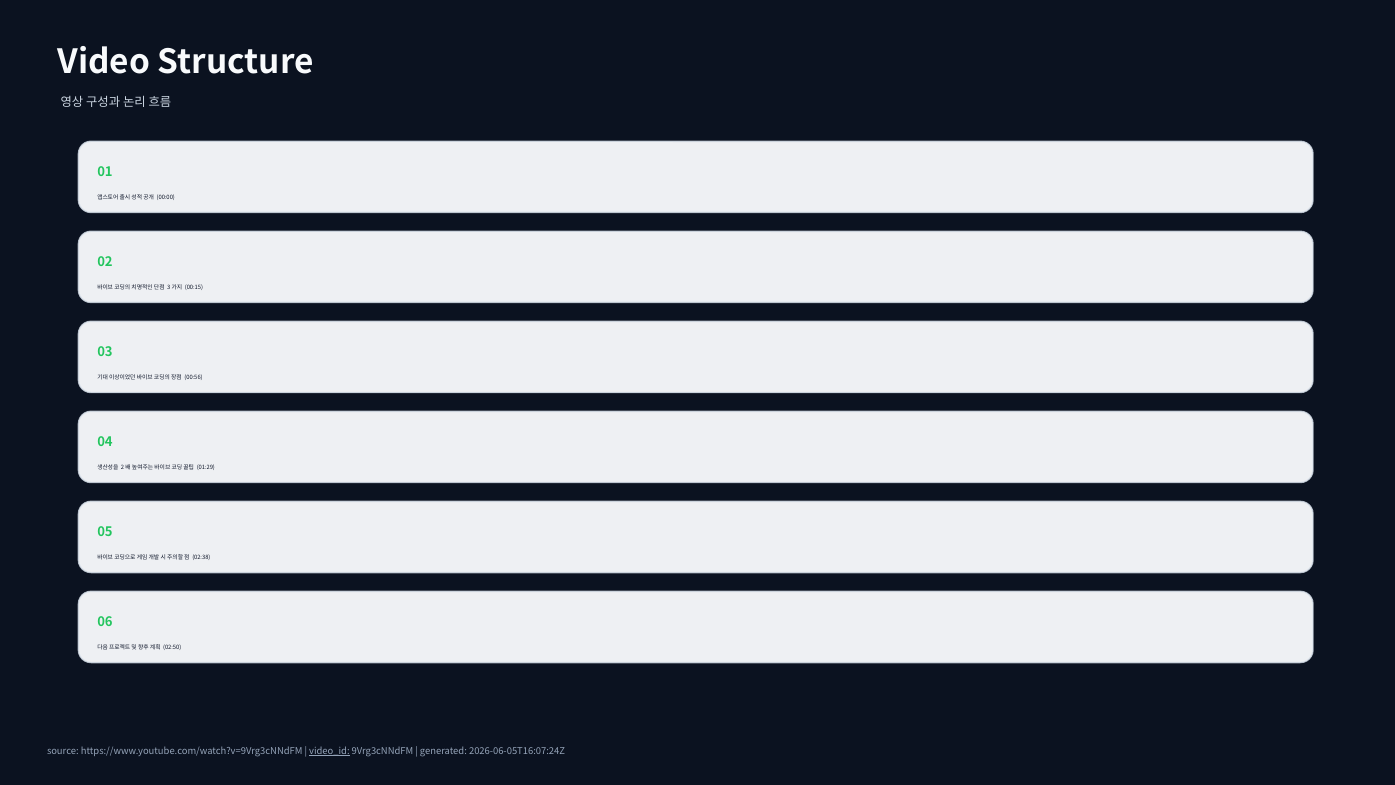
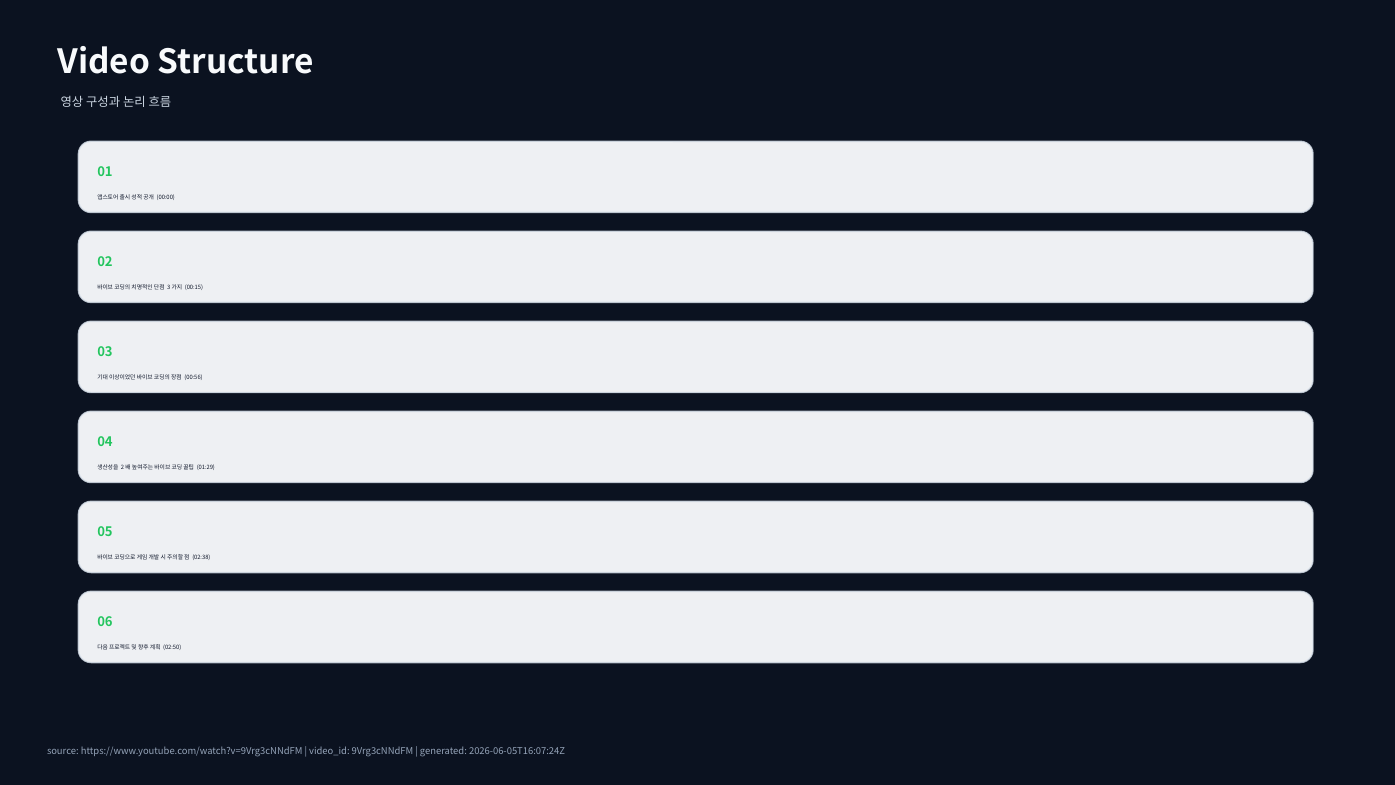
video_id underline: present -> none (329, 751)
